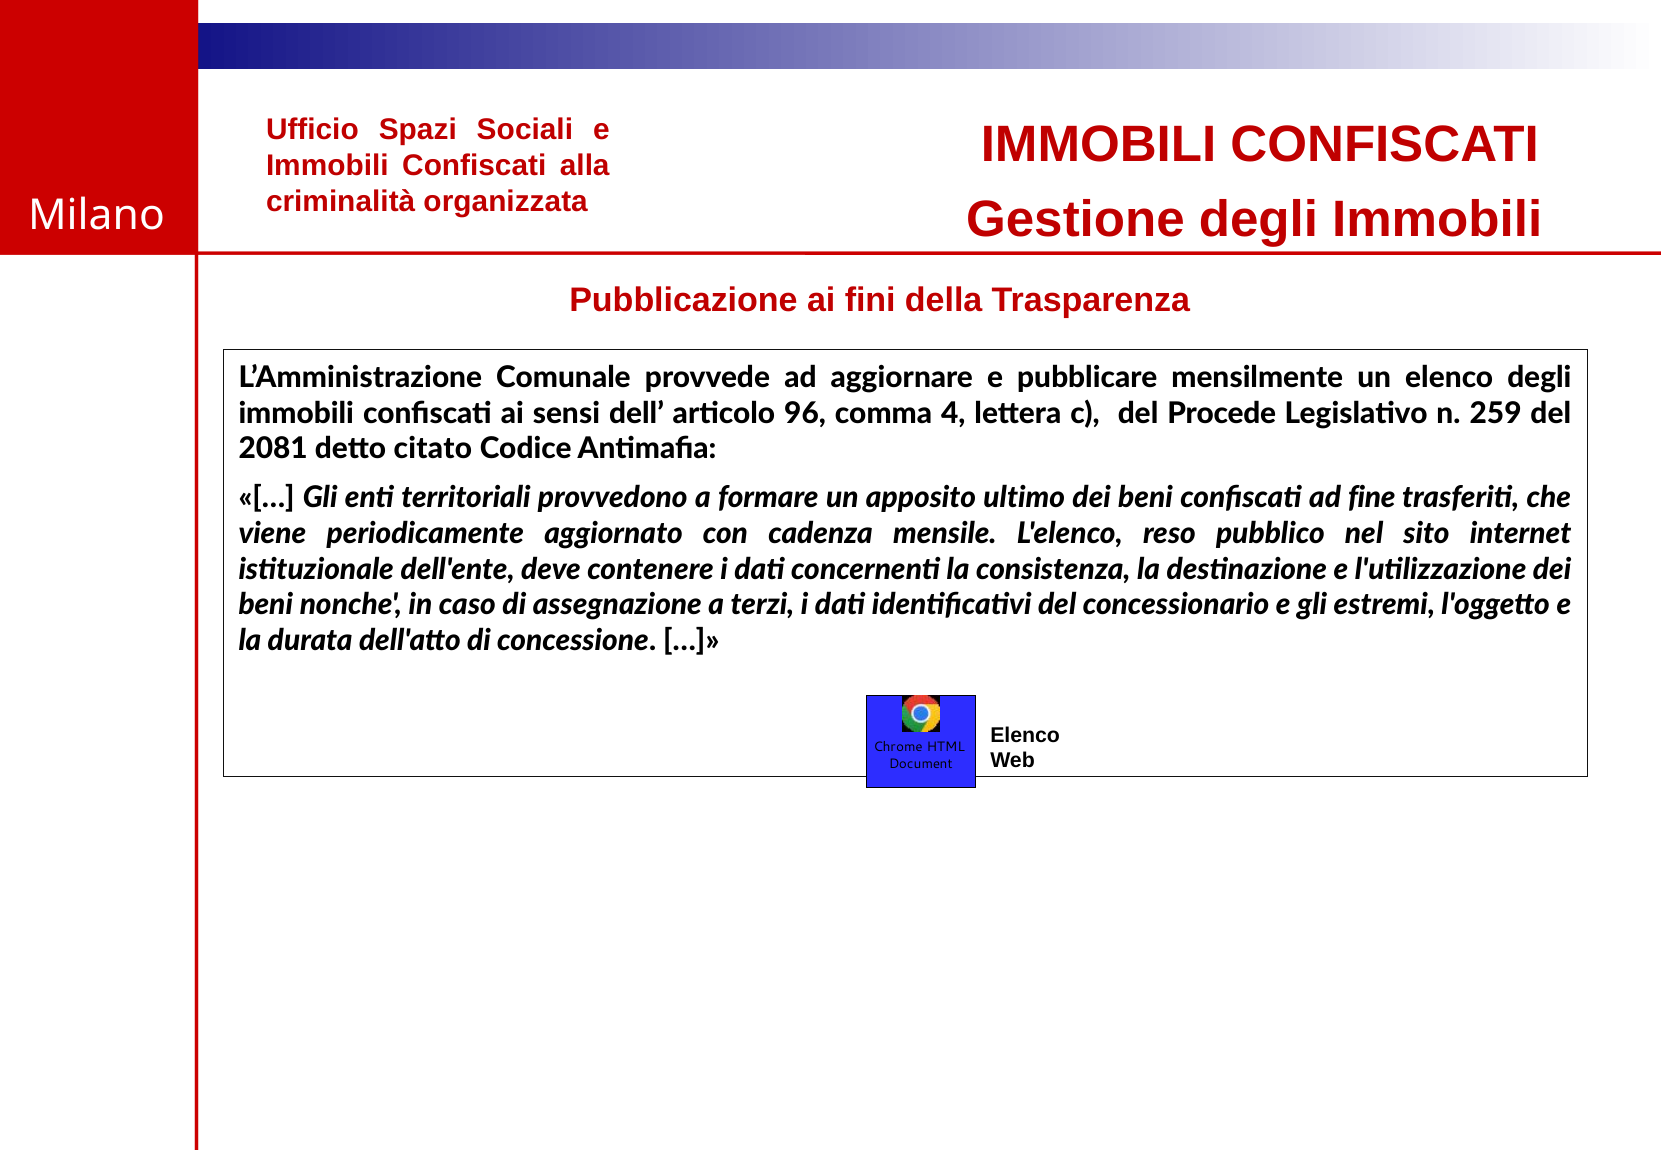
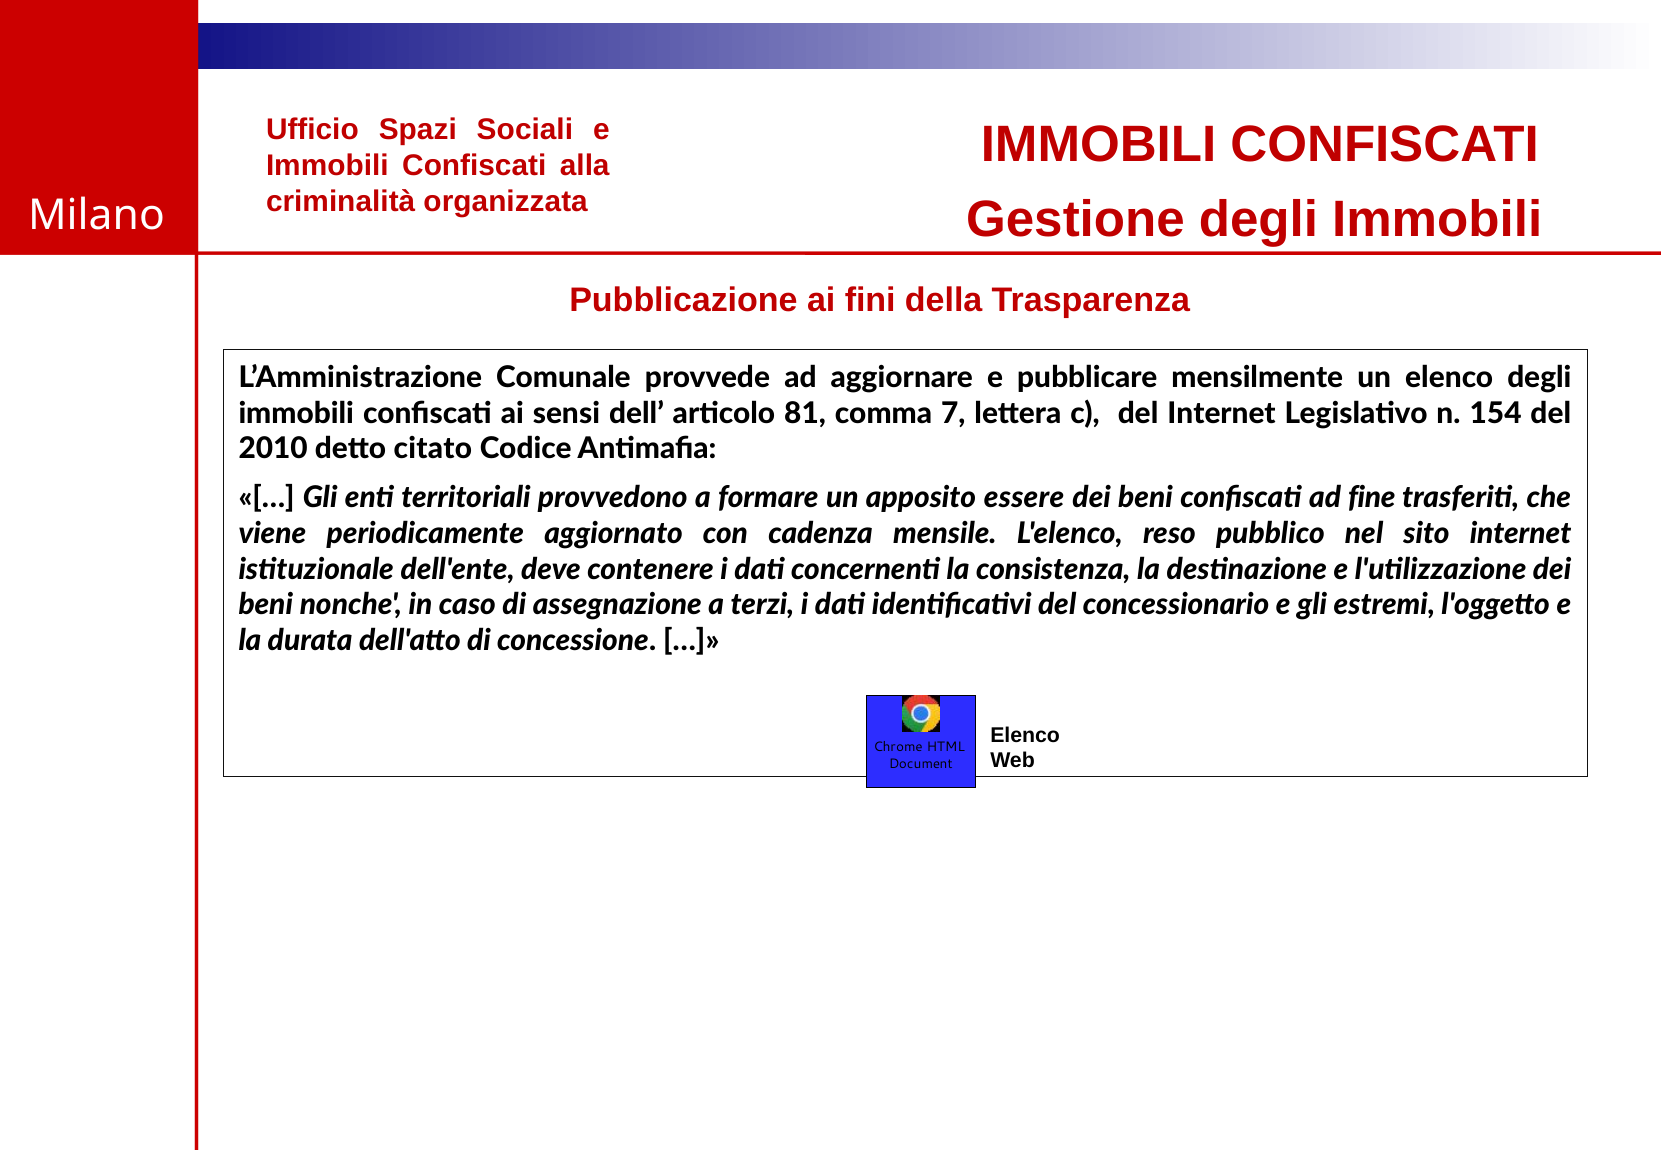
96: 96 -> 81 (805, 413)
4: 4 -> 7 (953, 413)
del Procede: Procede -> Internet (1222, 413)
259: 259 -> 154 (1496, 413)
2081: 2081 -> 2010 (273, 449)
ultimo: ultimo -> essere (1024, 498)
